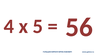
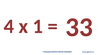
5: 5 -> 1 (38, 26)
56: 56 -> 33 (79, 27)
